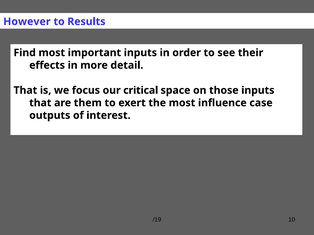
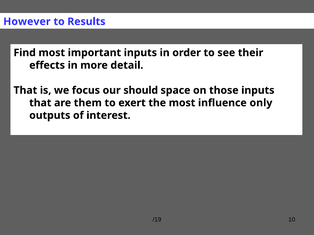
critical: critical -> should (141, 90)
case: case -> only (261, 103)
